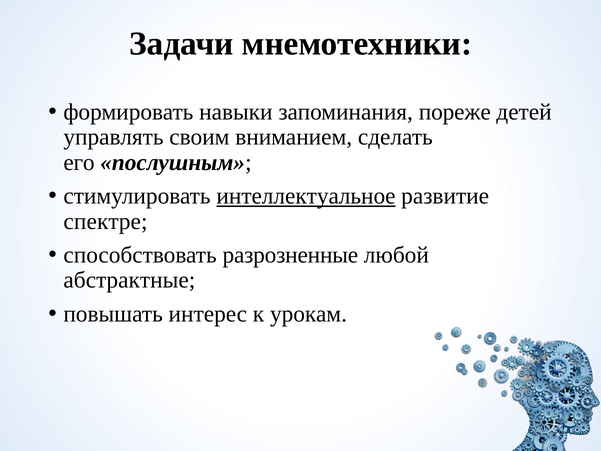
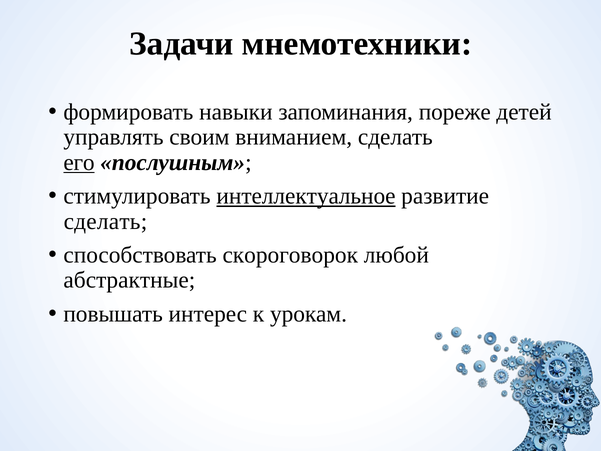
его underline: none -> present (79, 162)
спектре: спектре -> сделать (105, 221)
разрозненные: разрозненные -> скороговорок (290, 255)
